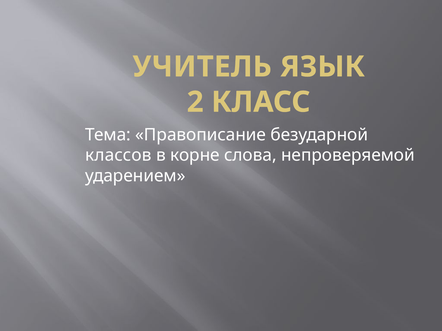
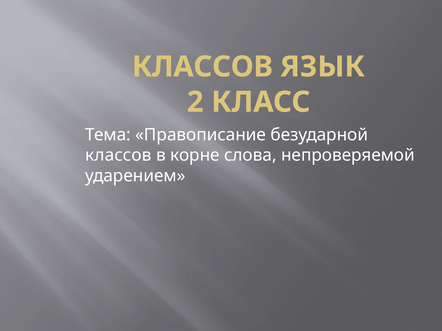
УЧИТЕЛЬ: УЧИТЕЛЬ -> КЛАССОВ (202, 67)
